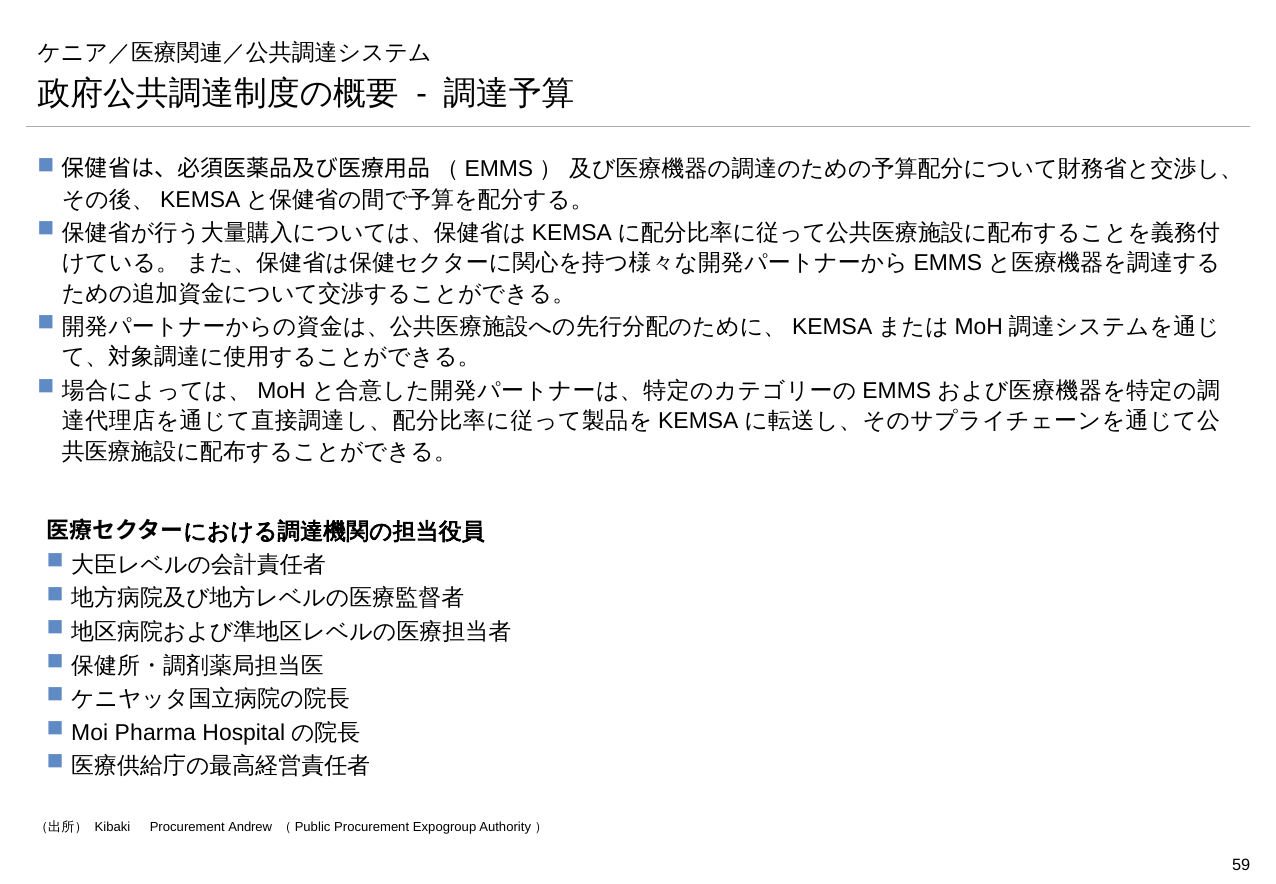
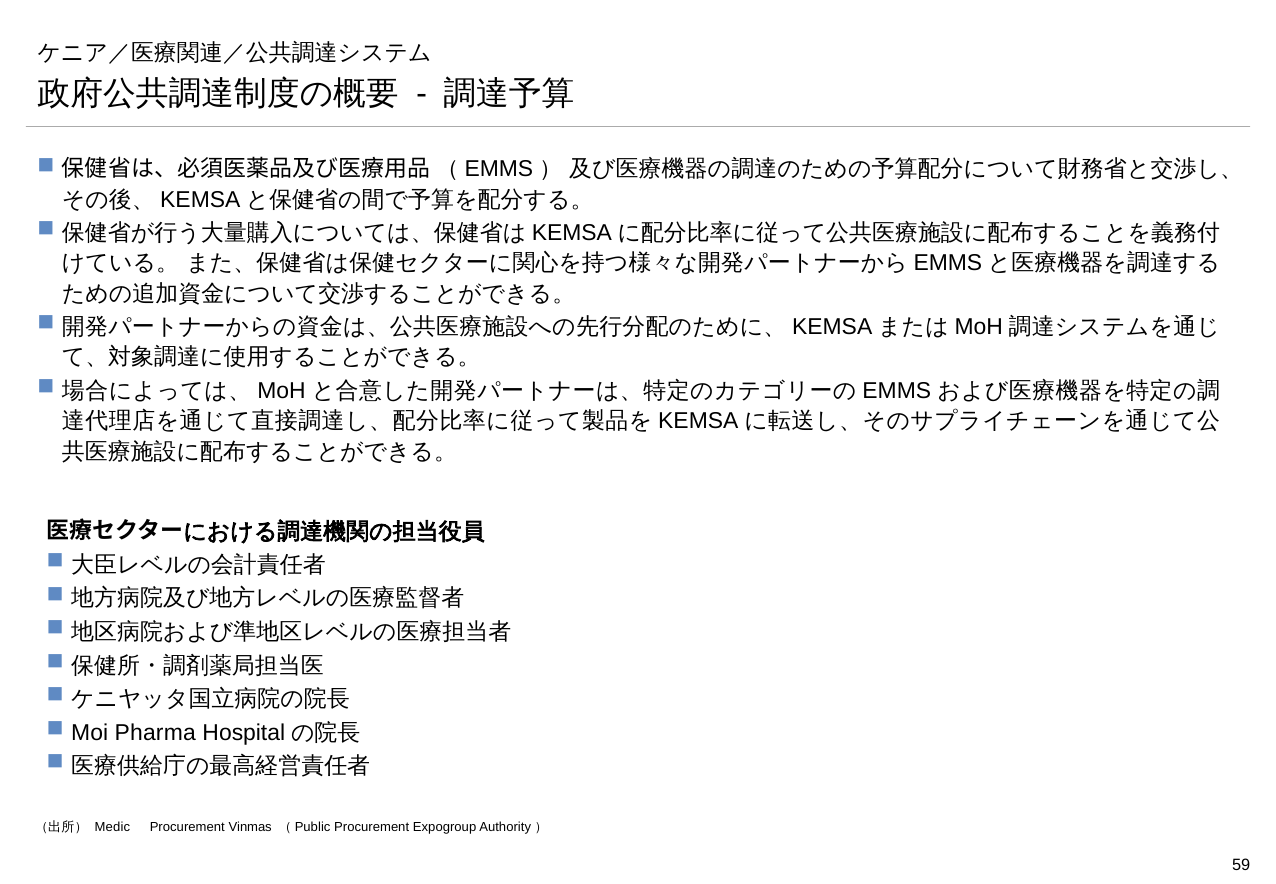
Kibaki: Kibaki -> Medic (112, 827)
Andrew: Andrew -> Vinmas (250, 827)
